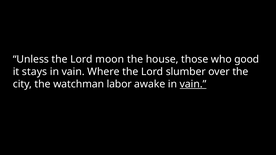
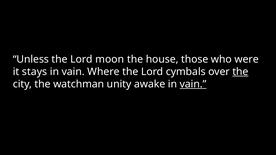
good: good -> were (247, 59)
slumber: slumber -> cymbals (186, 72)
the underline: none -> present (240, 72)
labor: labor -> unity (119, 84)
